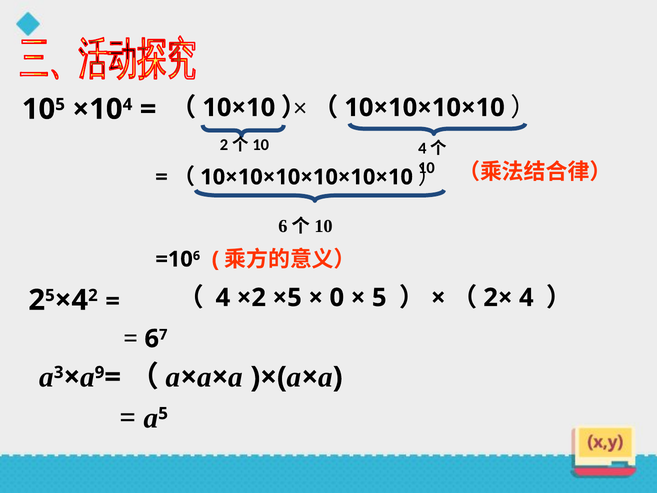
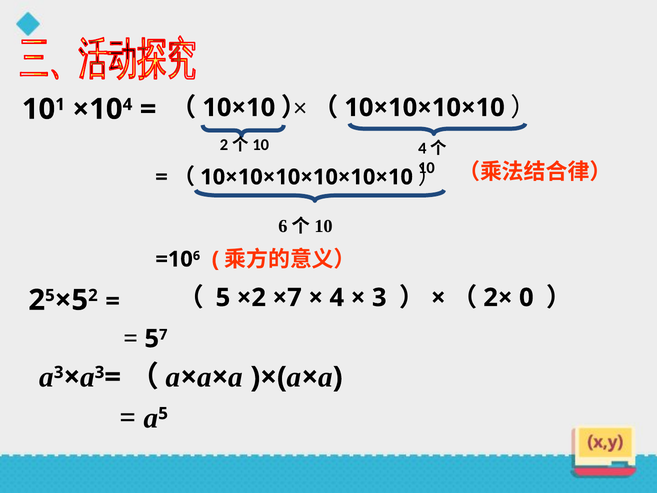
5: 5 -> 1 (60, 104)
×4: ×4 -> ×5 (71, 300)
4: 4 -> 5 (223, 298)
×5: ×5 -> ×7 (287, 298)
0: 0 -> 4 (337, 298)
5: 5 -> 3 (379, 298)
4: 4 -> 0 (526, 298)
6: 6 -> 5 (152, 339)
9: 9 -> 3 (100, 372)
